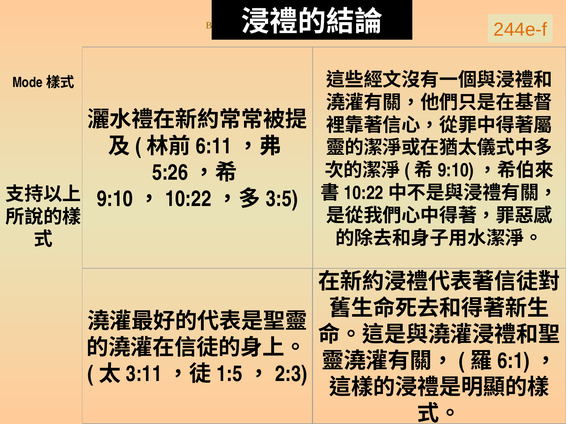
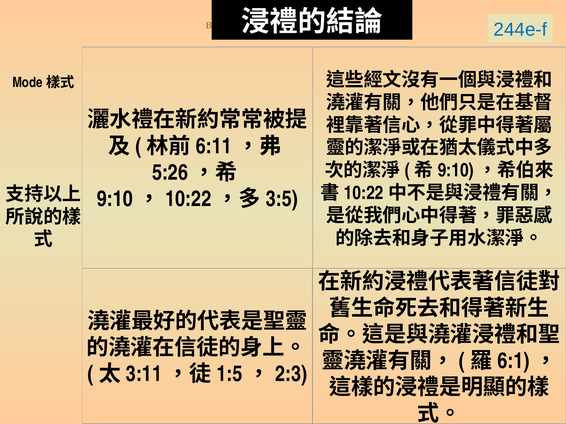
244e-f colour: orange -> blue (520, 30)
